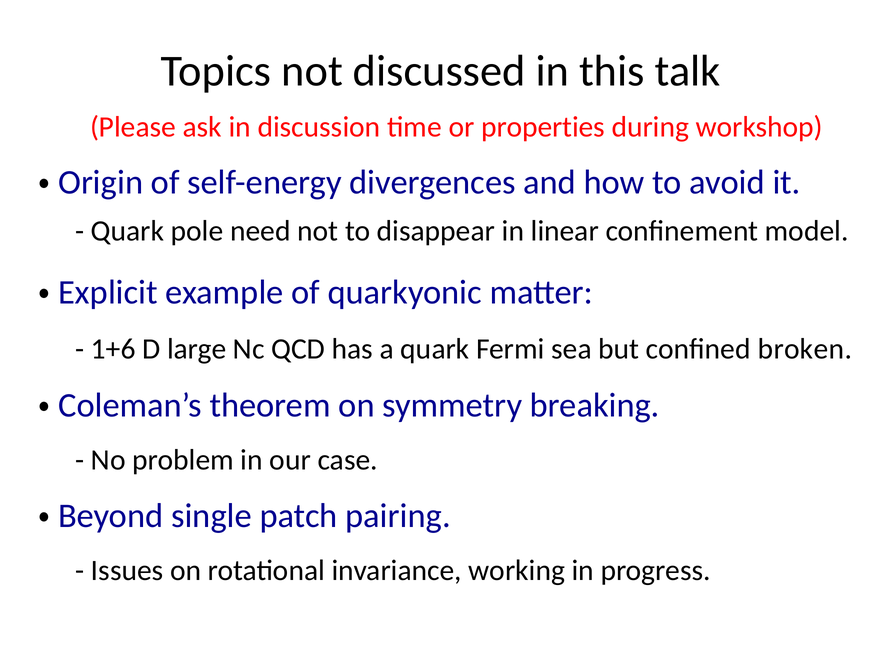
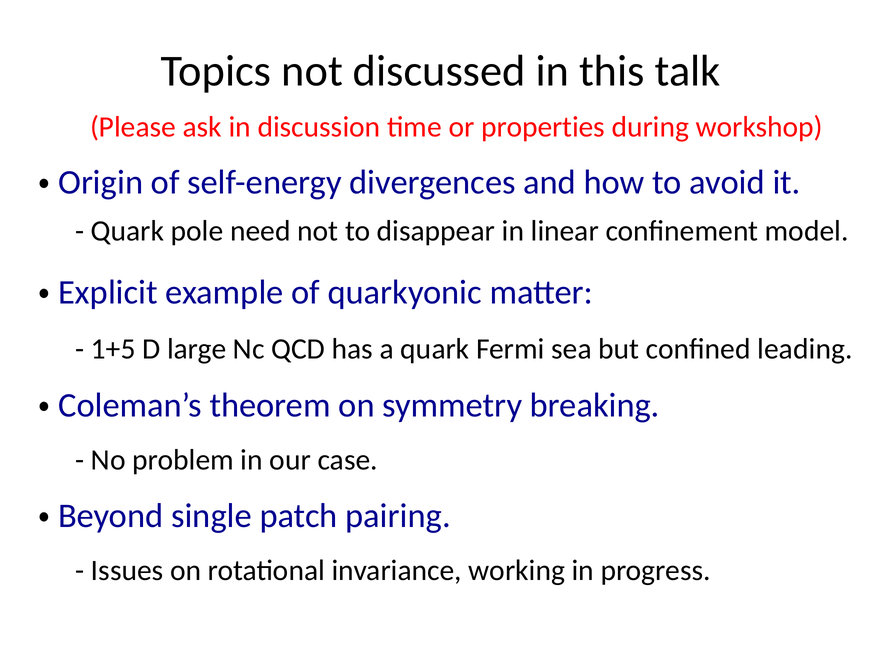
1+6: 1+6 -> 1+5 (113, 349)
broken: broken -> leading (805, 349)
